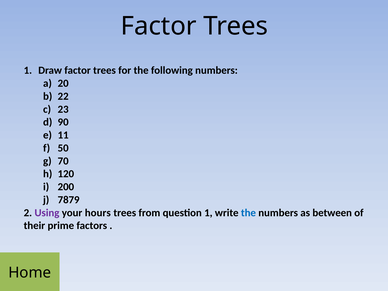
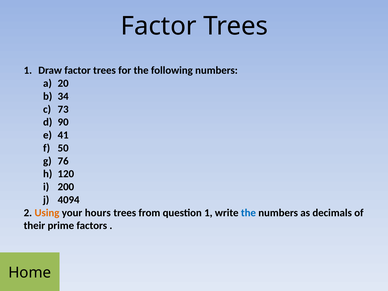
22: 22 -> 34 (63, 96)
23: 23 -> 73 (63, 109)
11: 11 -> 41 (63, 135)
70: 70 -> 76 (63, 161)
7879: 7879 -> 4094 (69, 200)
Using colour: purple -> orange (47, 213)
between: between -> decimals (332, 213)
